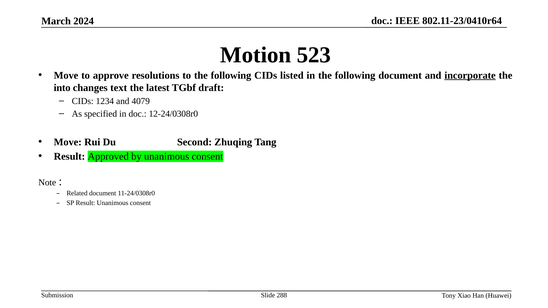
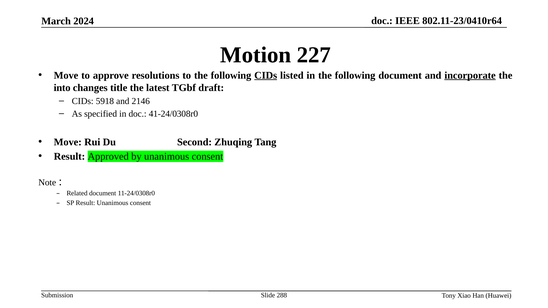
523: 523 -> 227 (314, 55)
CIDs underline: none -> present (266, 75)
text: text -> title (119, 88)
1234: 1234 -> 5918 (105, 101)
4079: 4079 -> 2146 (141, 101)
12-24/0308r0: 12-24/0308r0 -> 41-24/0308r0 (173, 114)
